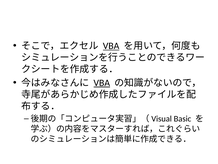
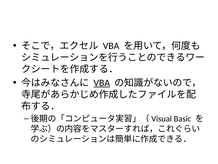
VBA underline: present -> none (111, 46)
